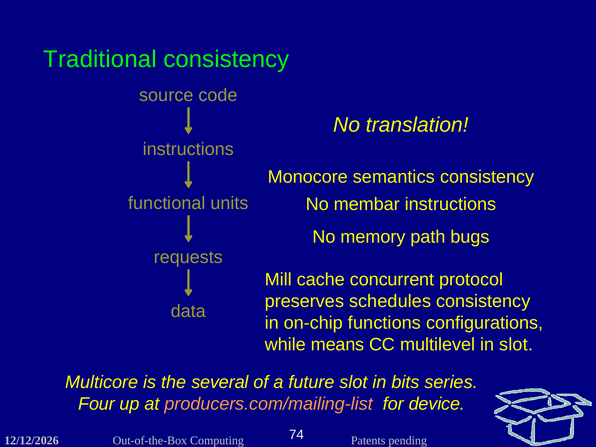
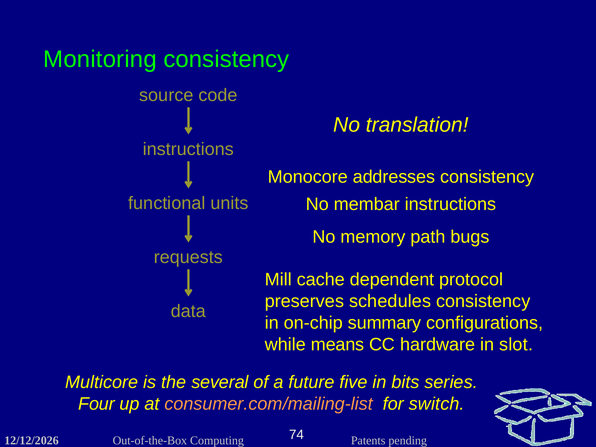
Traditional: Traditional -> Monitoring (100, 59)
semantics: semantics -> addresses (394, 177)
concurrent: concurrent -> dependent (392, 280)
functions: functions -> summary (385, 323)
multilevel: multilevel -> hardware (438, 345)
future slot: slot -> five (354, 382)
producers.com/mailing-list: producers.com/mailing-list -> consumer.com/mailing-list (269, 404)
device: device -> switch (437, 404)
